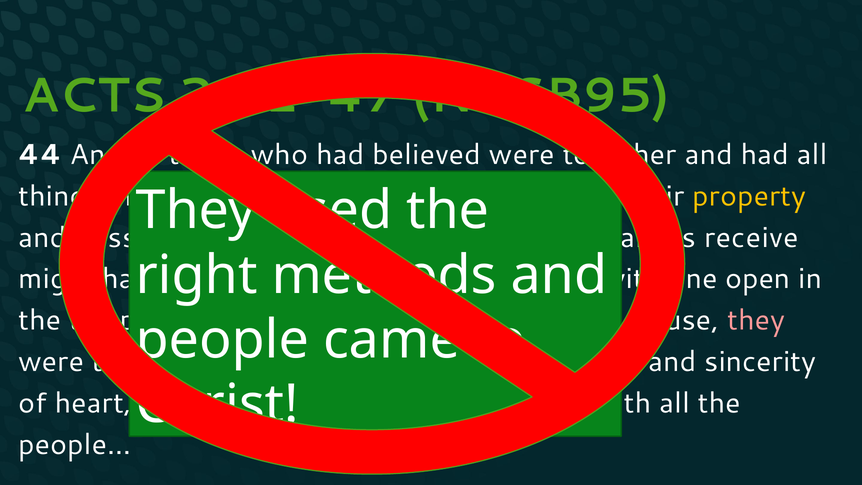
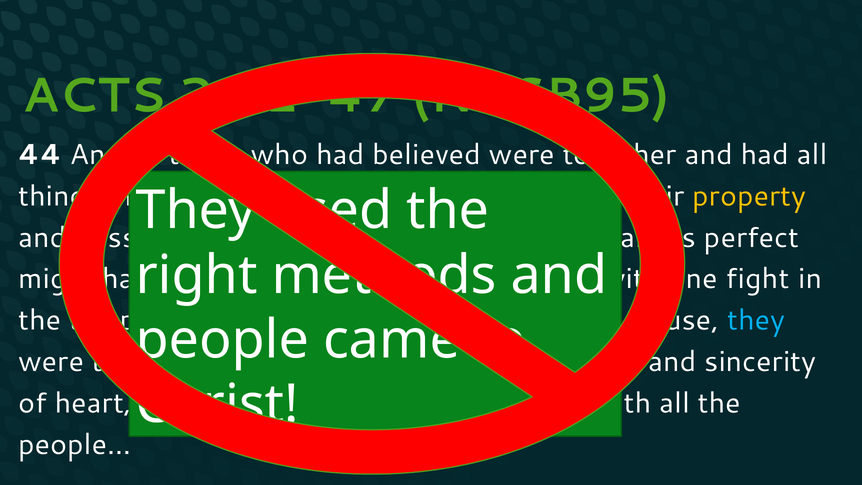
receive: receive -> perfect (752, 238)
open: open -> fight (758, 279)
they colour: pink -> light blue (756, 320)
